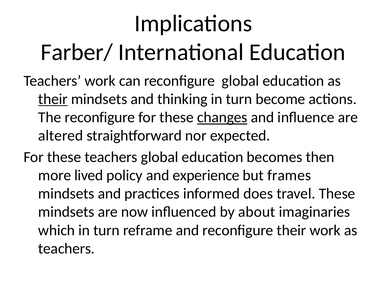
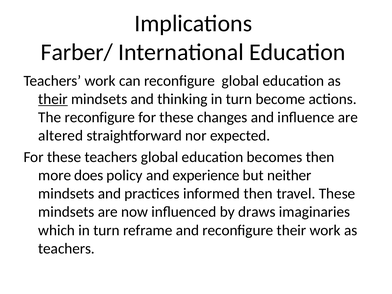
changes underline: present -> none (222, 117)
lived: lived -> does (89, 175)
frames: frames -> neither (289, 175)
informed does: does -> then (258, 194)
about: about -> draws (257, 212)
